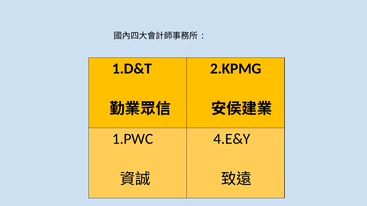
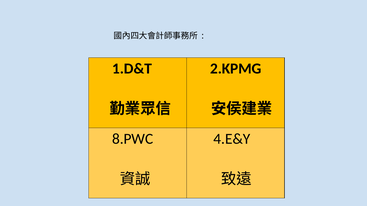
1.PWC: 1.PWC -> 8.PWC (133, 139)
